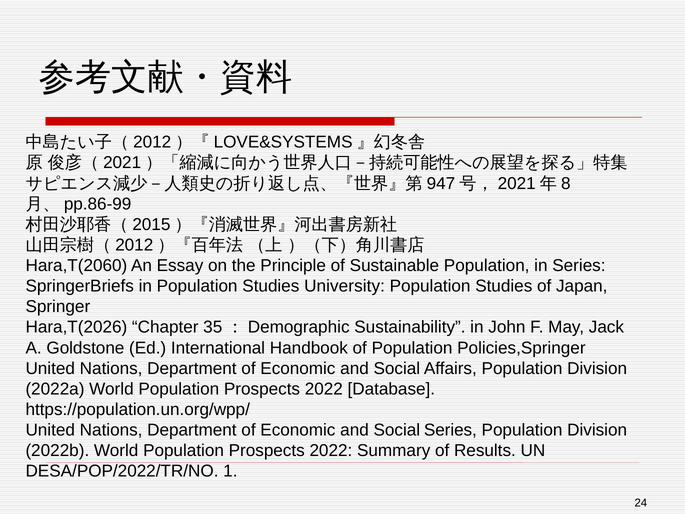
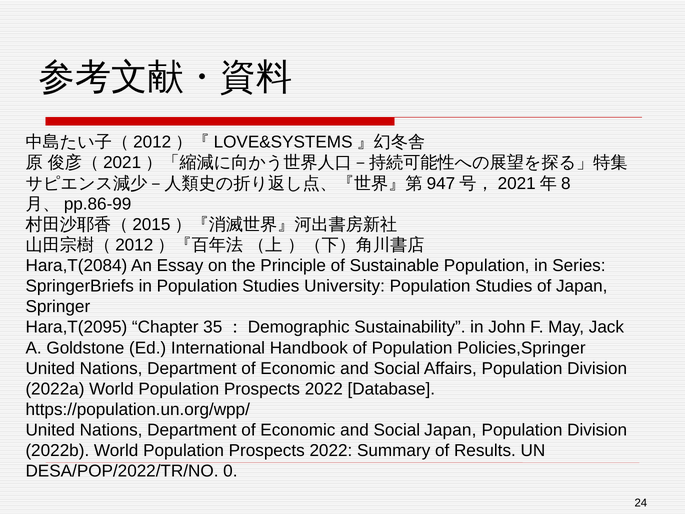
Hara,T(2060: Hara,T(2060 -> Hara,T(2084 (76, 265)
Hara,T(2026: Hara,T(2026 -> Hara,T(2095 (76, 327)
Social Series: Series -> Japan (450, 430)
1: 1 -> 0 (230, 471)
